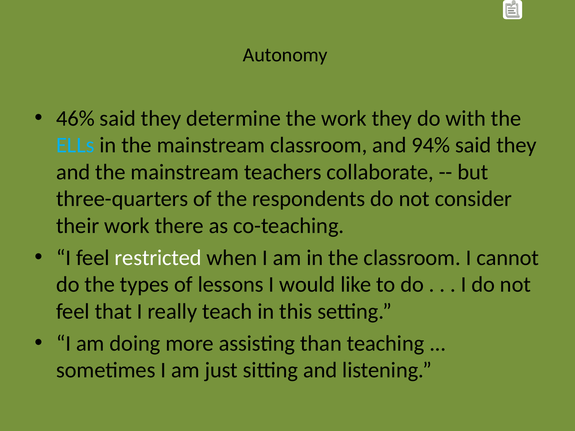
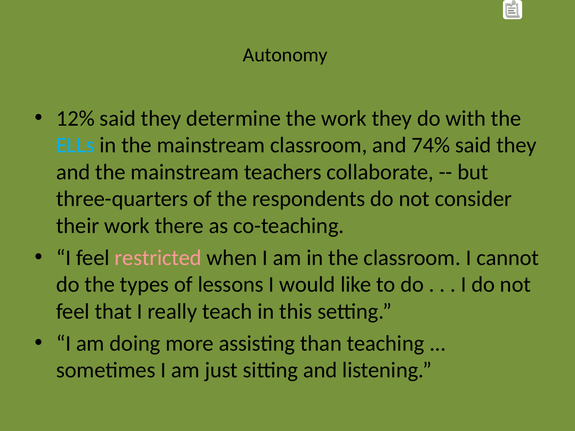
46%: 46% -> 12% (75, 118)
94%: 94% -> 74% (431, 145)
restricted colour: white -> pink (158, 258)
